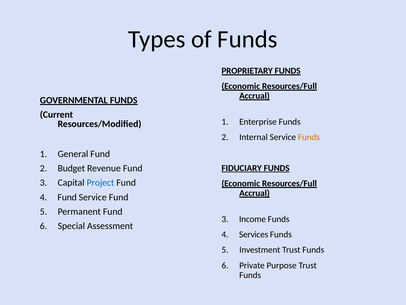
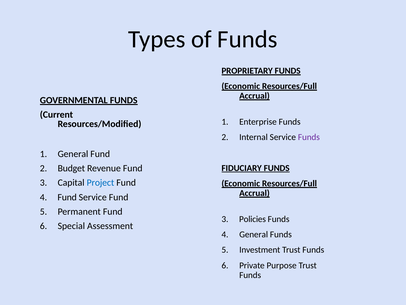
Funds colour: orange -> purple (309, 137)
Income: Income -> Policies (253, 219)
Services: Services -> General (254, 234)
